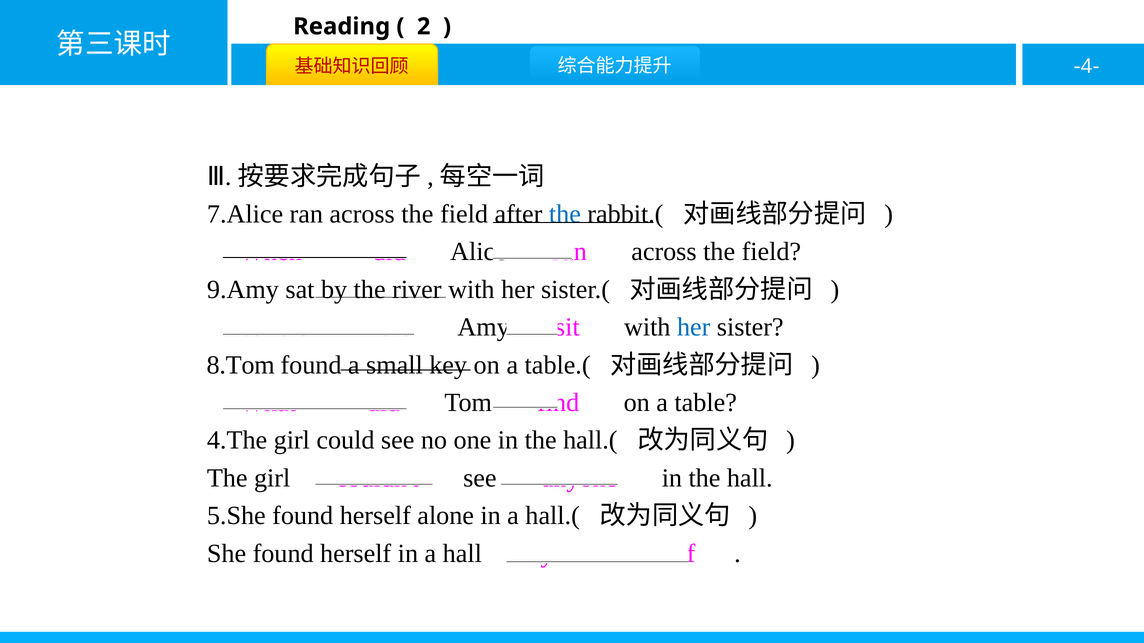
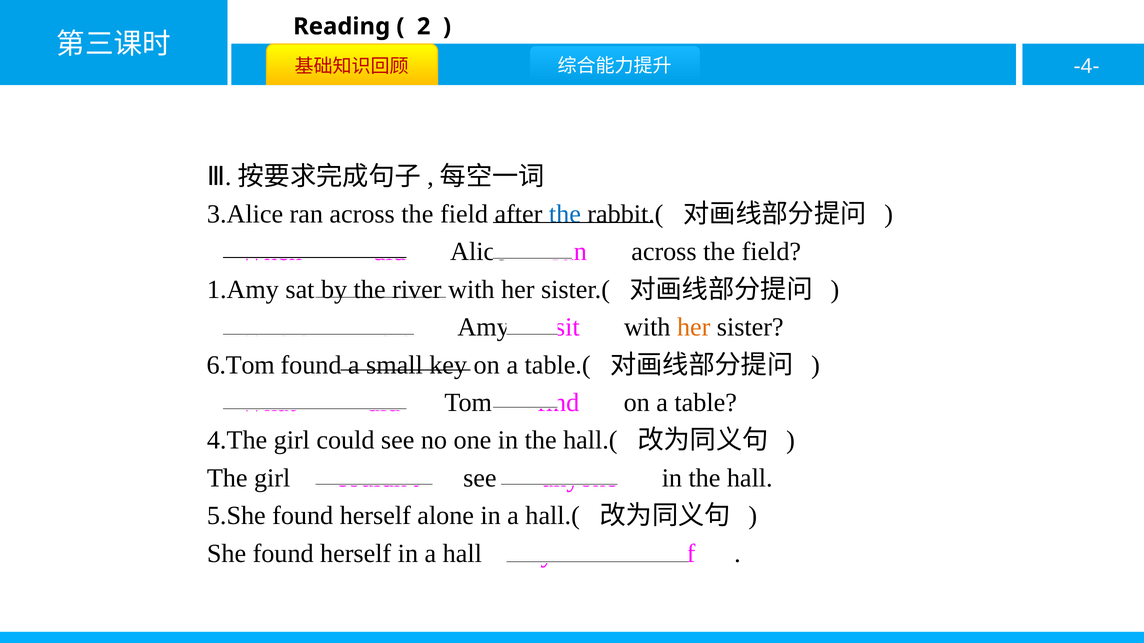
7.Alice: 7.Alice -> 3.Alice (245, 214)
9.Amy: 9.Amy -> 1.Amy (243, 290)
her colour: blue -> orange (694, 327)
8.Tom: 8.Tom -> 6.Tom (241, 365)
